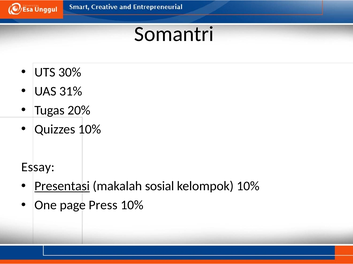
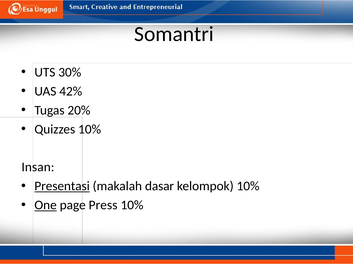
31%: 31% -> 42% (71, 91)
Essay: Essay -> Insan (38, 168)
sosial: sosial -> dasar (160, 187)
One underline: none -> present (46, 206)
